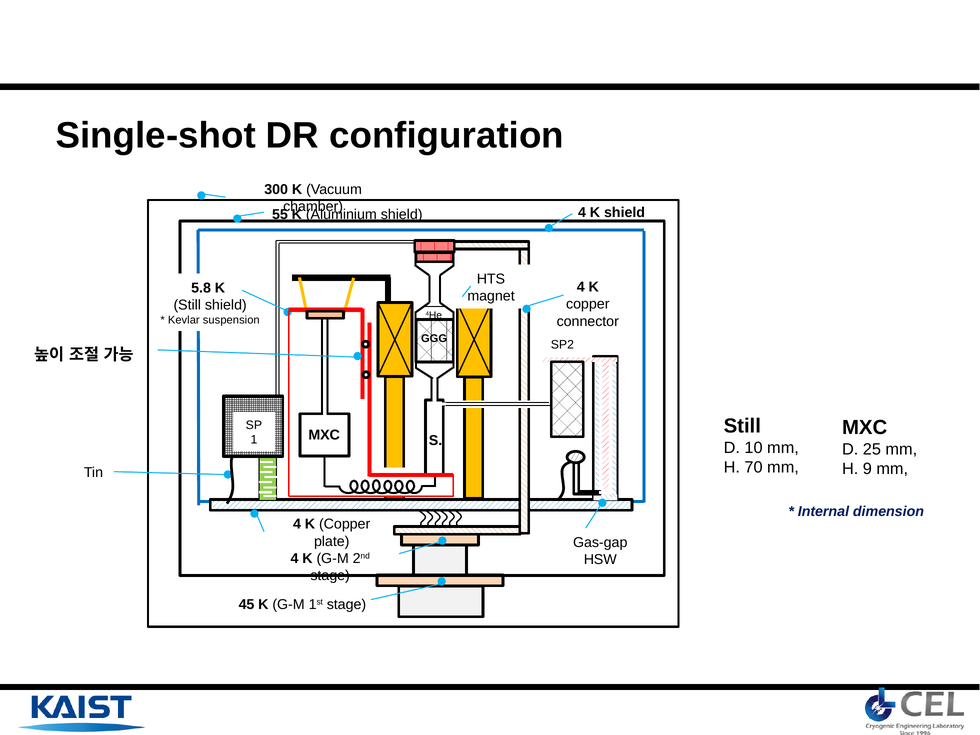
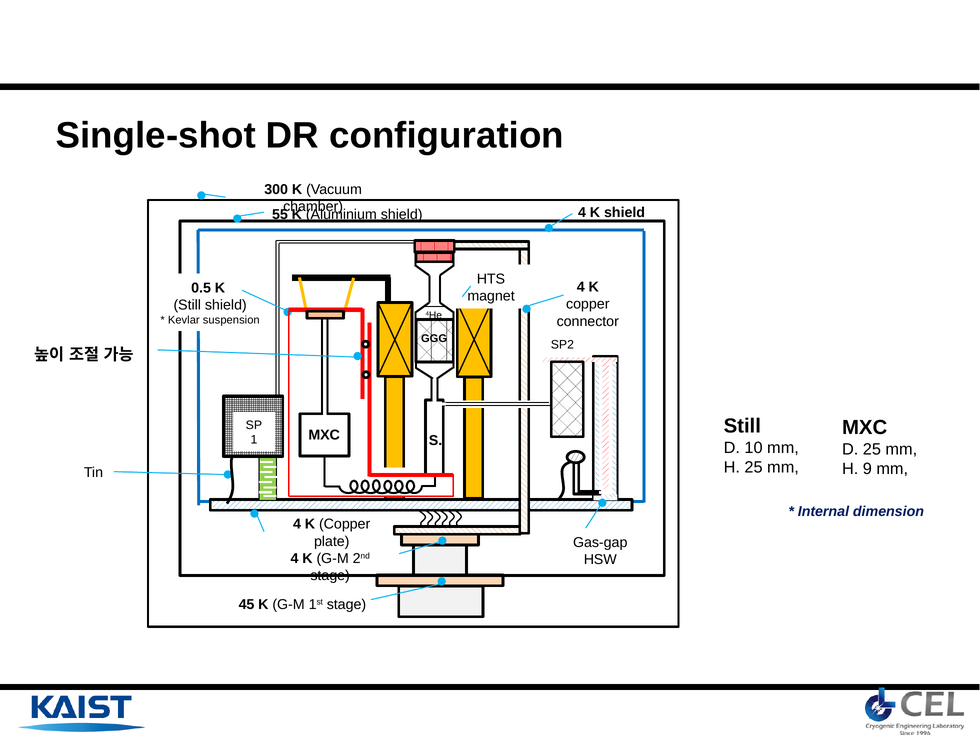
5.8: 5.8 -> 0.5 (201, 288)
H 70: 70 -> 25 (754, 467)
